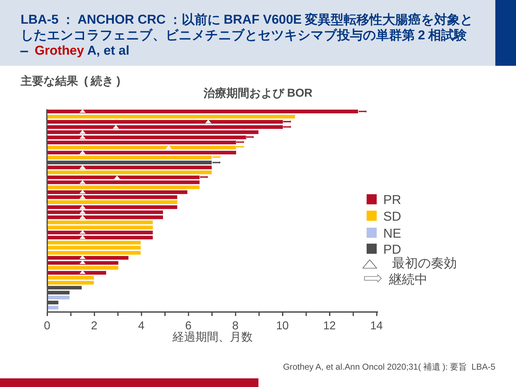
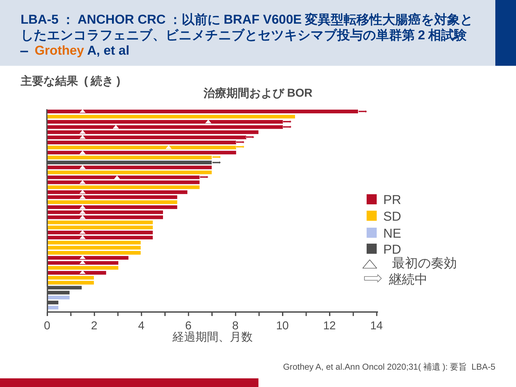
Grothey colour: red -> orange (59, 51)
